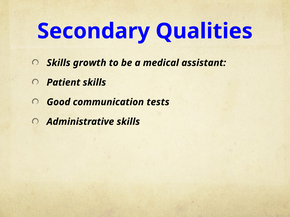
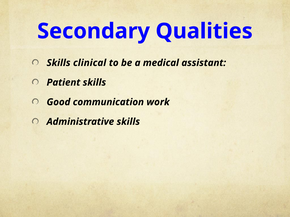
growth: growth -> clinical (90, 63)
tests: tests -> work (158, 102)
